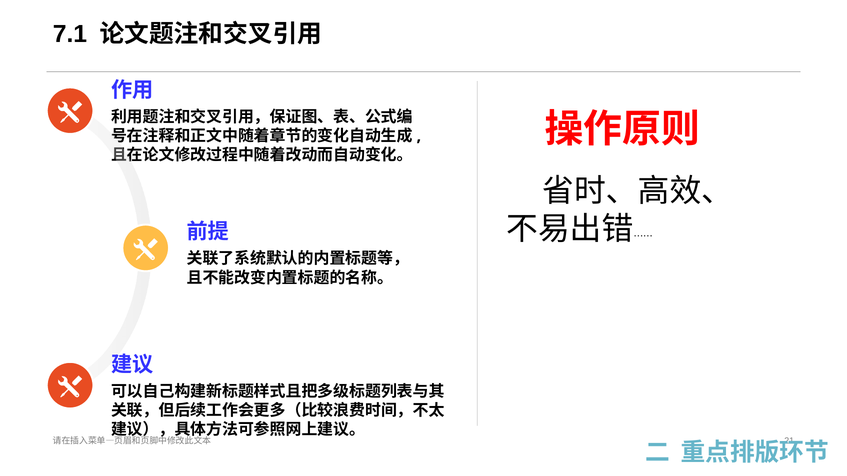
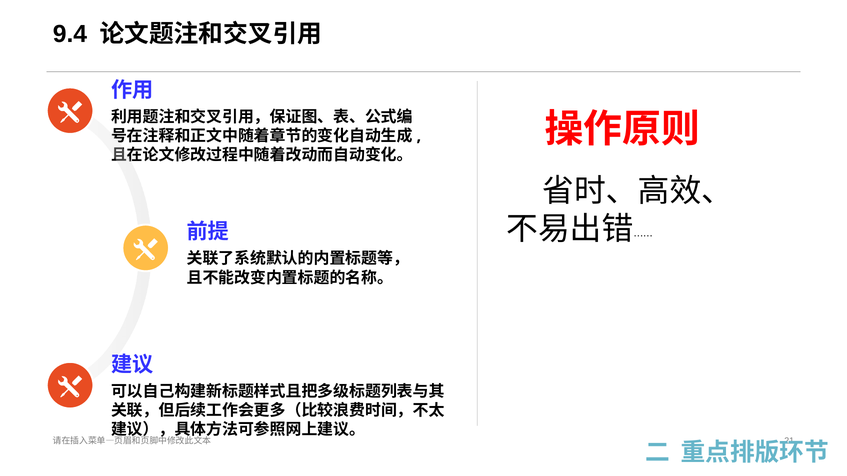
7.1: 7.1 -> 9.4 (70, 34)
